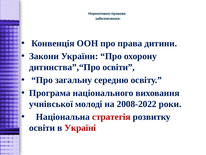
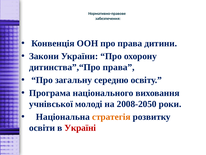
дитинства”,“Про освіти: освіти -> права (119, 67)
2008-2022: 2008-2022 -> 2008-2050 (137, 104)
стратегія colour: red -> orange (111, 116)
